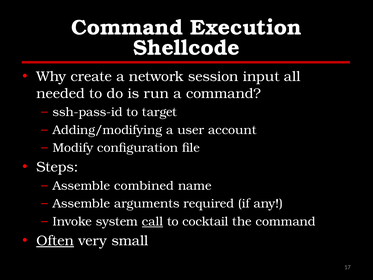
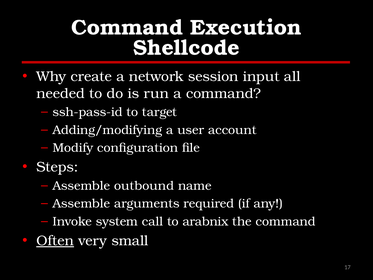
combined: combined -> outbound (144, 186)
call underline: present -> none (152, 221)
cocktail: cocktail -> arabnix (205, 221)
